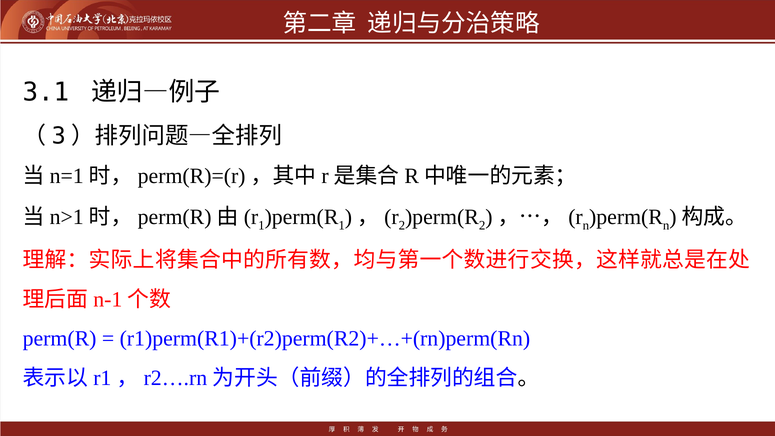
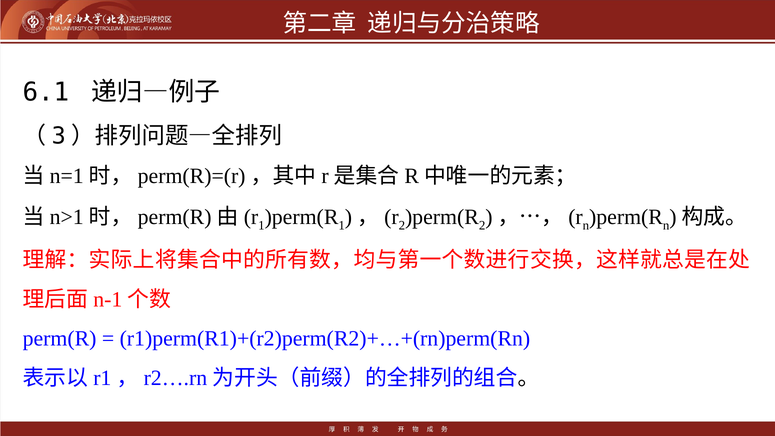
3.1: 3.1 -> 6.1 (46, 92)
